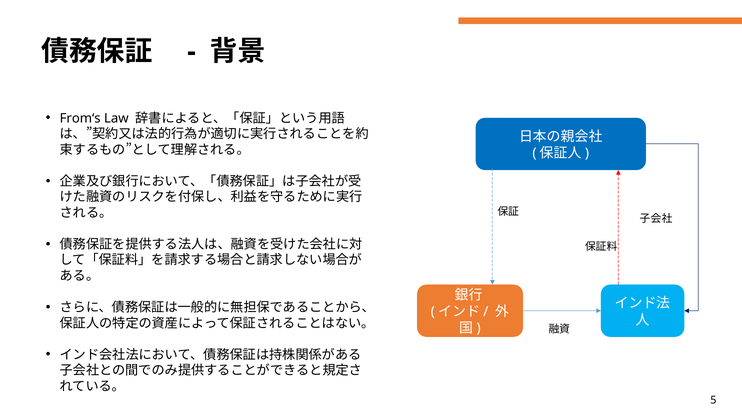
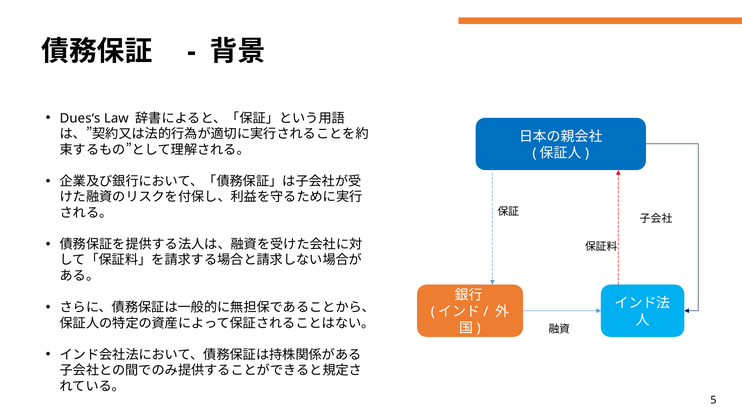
From‘s: From‘s -> Dues‘s (80, 118)
